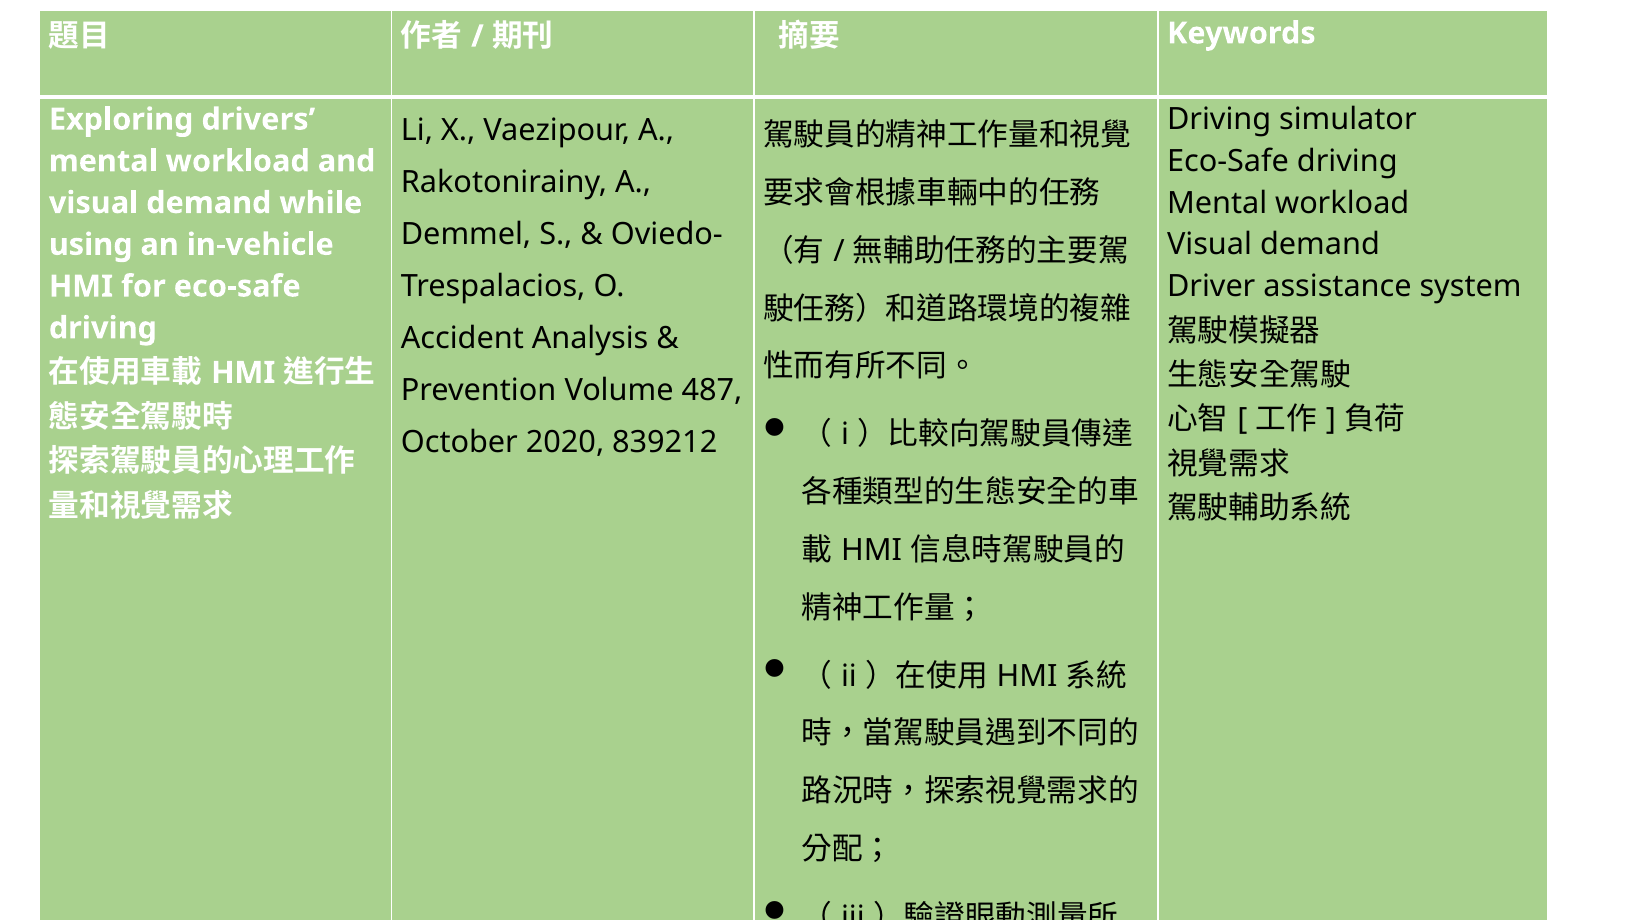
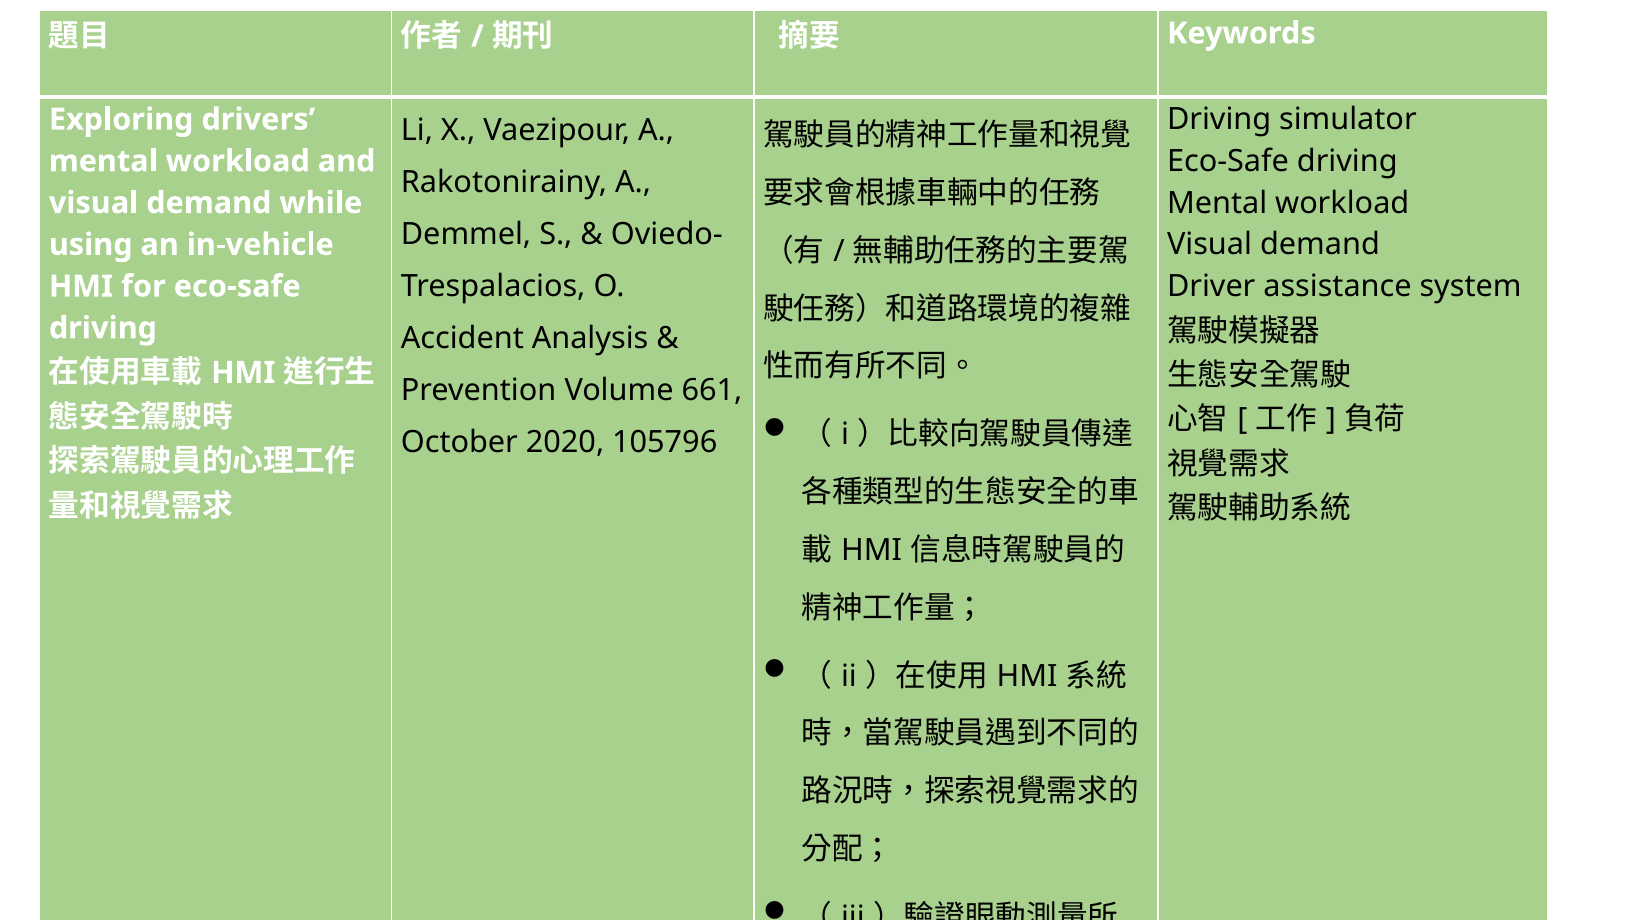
487: 487 -> 661 (712, 391)
839212: 839212 -> 105796 (665, 443)
